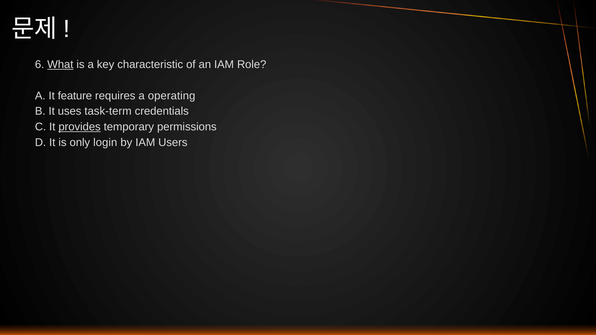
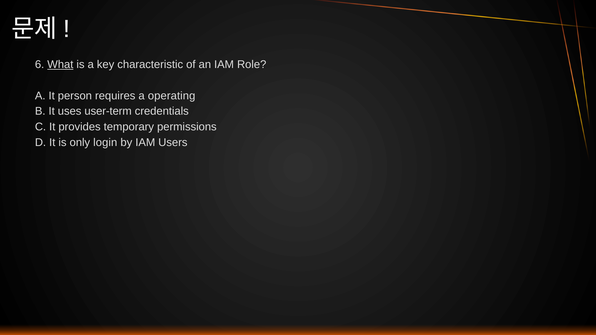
feature: feature -> person (75, 96)
task-term: task-term -> user-term (108, 111)
provides underline: present -> none (80, 127)
